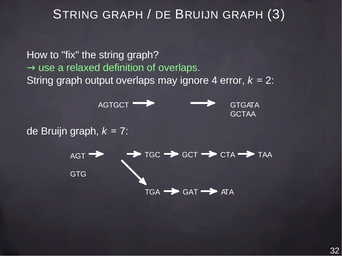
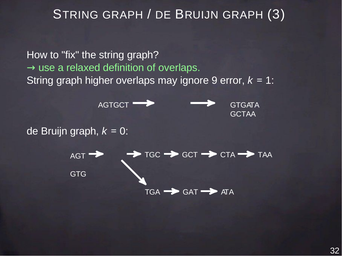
output: output -> higher (99, 81)
4: 4 -> 9 (214, 81)
2: 2 -> 1 (270, 81)
7: 7 -> 0 (124, 132)
